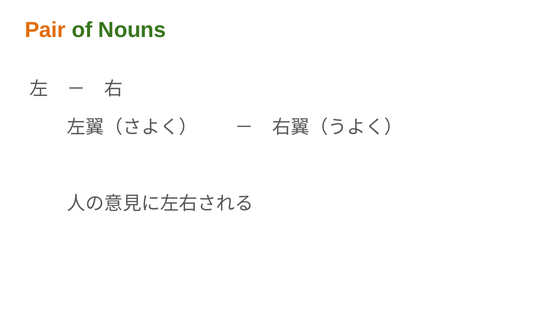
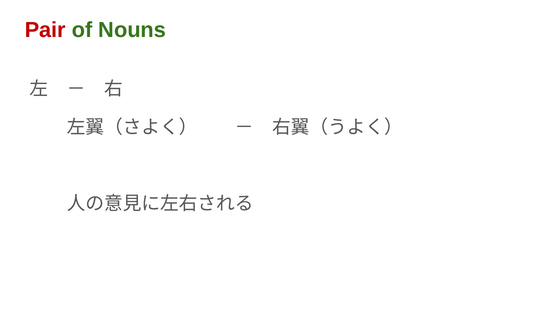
Pair colour: orange -> red (45, 30)
